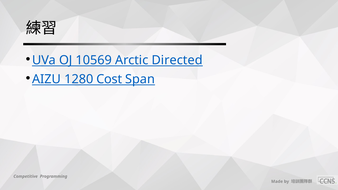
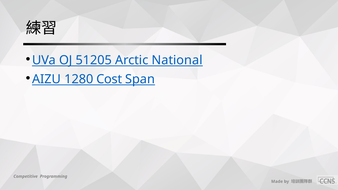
10569: 10569 -> 51205 (94, 60)
Directed: Directed -> National (177, 60)
